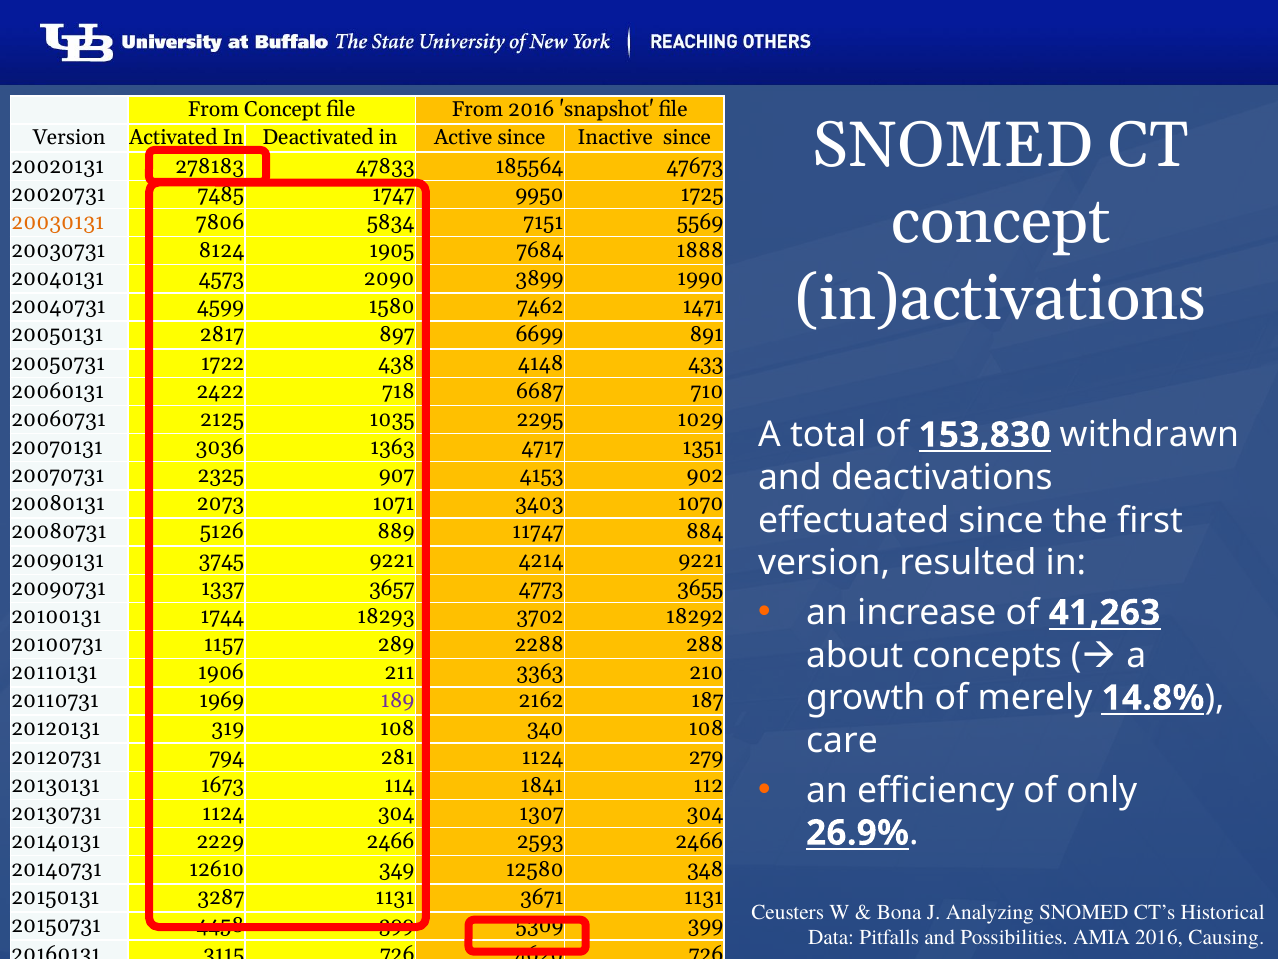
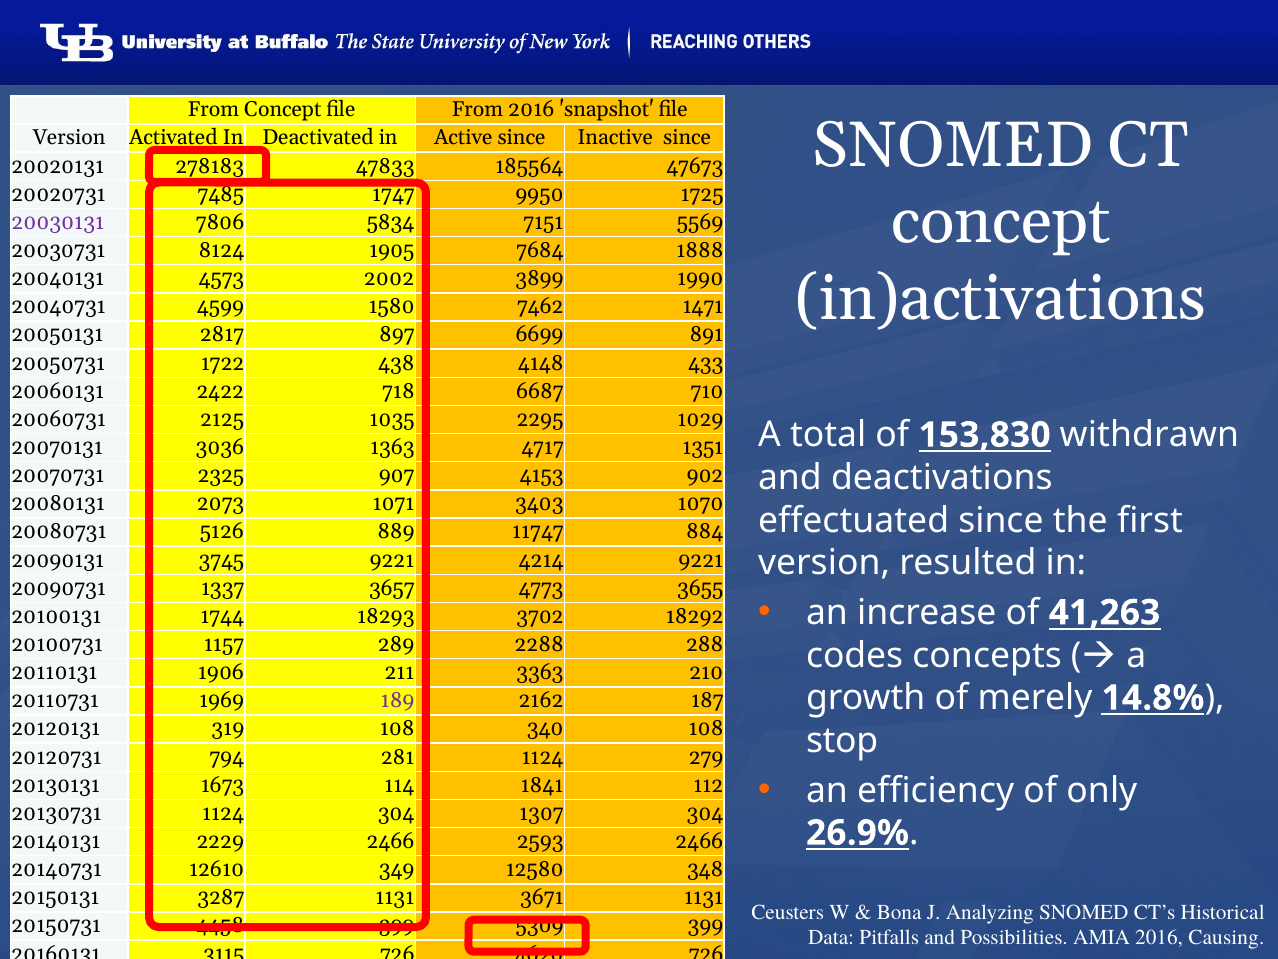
20030131 colour: orange -> purple (58, 222)
2090: 2090 -> 2002 (389, 278)
about: about -> codes (855, 655)
care: care -> stop (842, 740)
